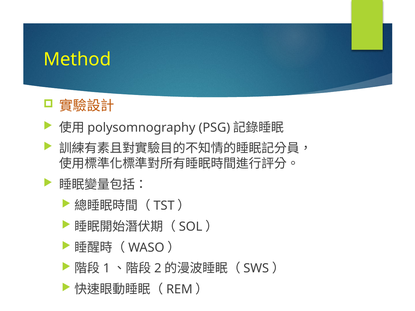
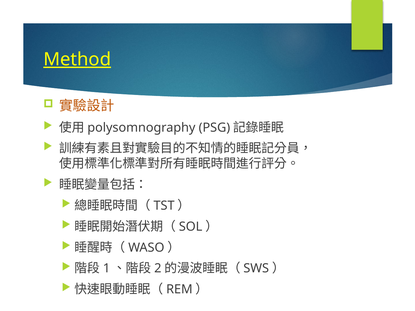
Method underline: none -> present (77, 59)
